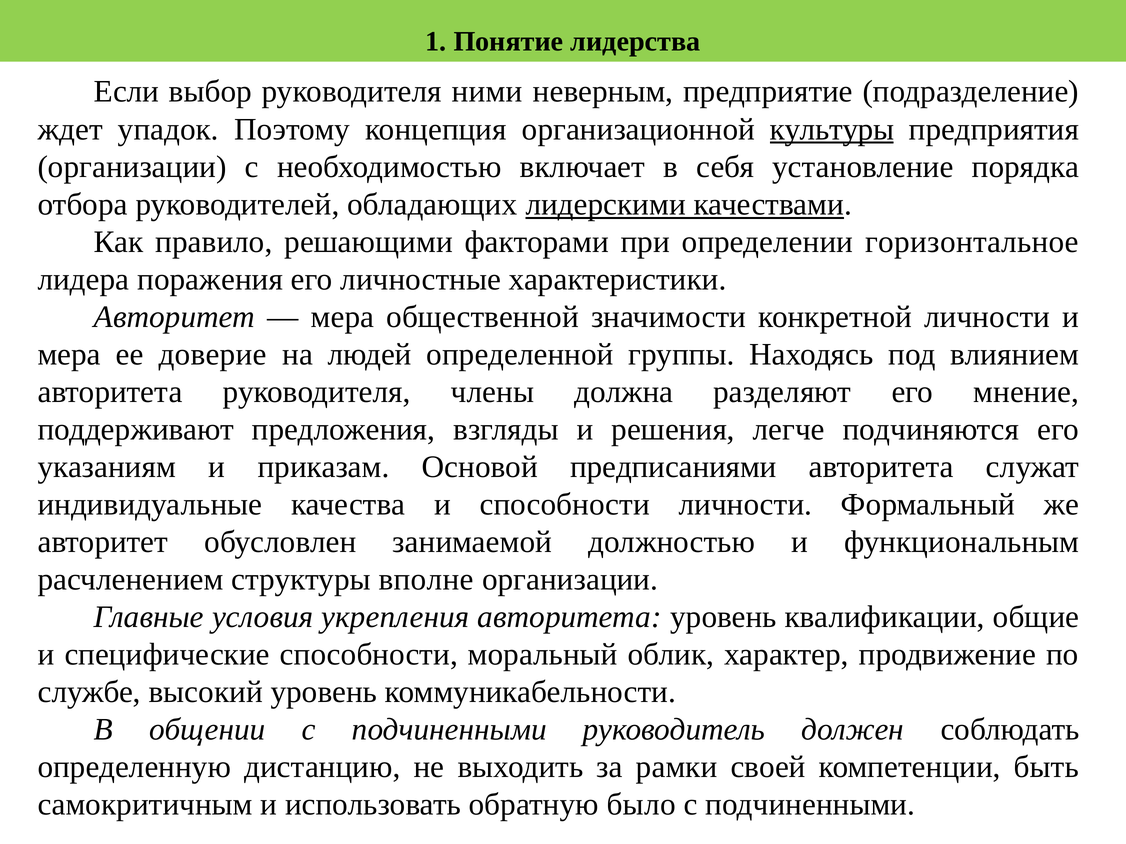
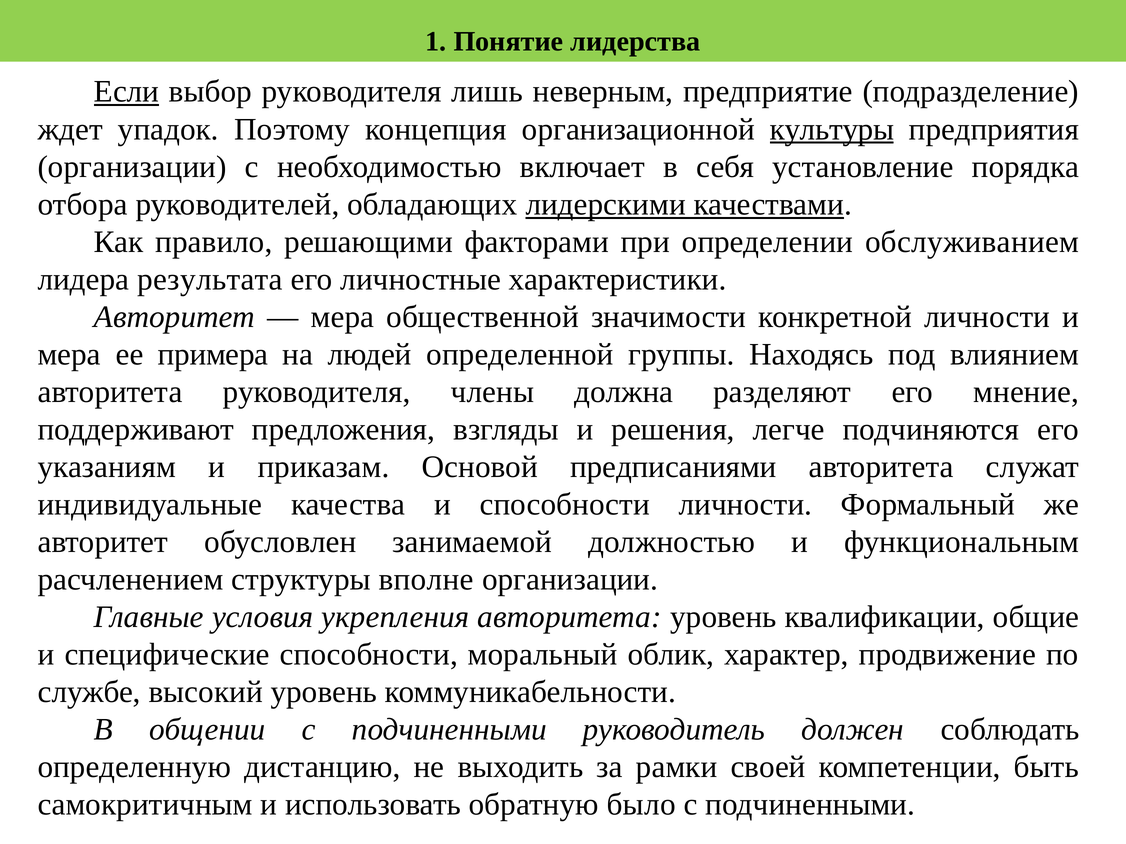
Если underline: none -> present (127, 92)
ними: ними -> лишь (487, 92)
горизонтальное: горизонтальное -> обслуживанием (972, 242)
поражения: поражения -> результата (210, 279)
доверие: доверие -> примера (213, 355)
